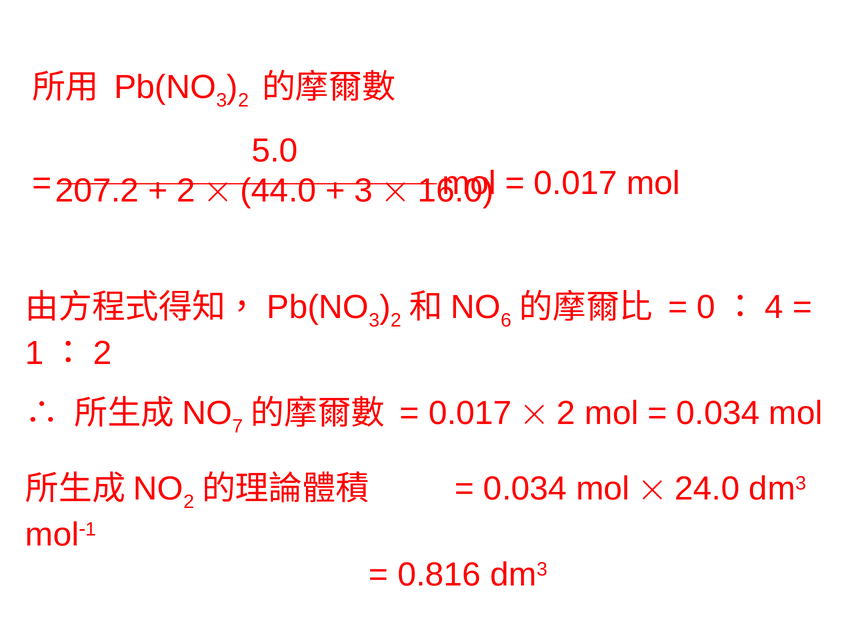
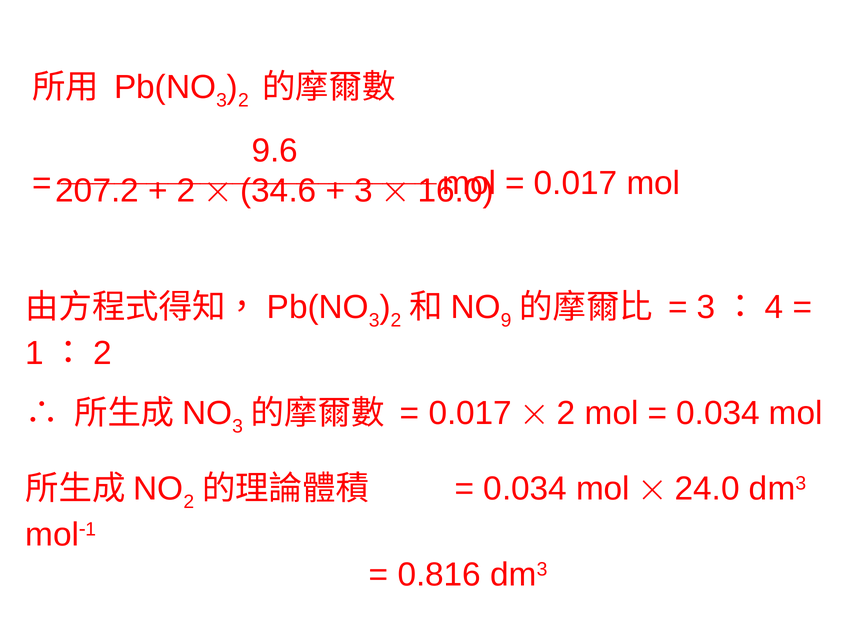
5.0: 5.0 -> 9.6 (275, 151)
44.0: 44.0 -> 34.6 (278, 191)
6: 6 -> 9 (506, 321)
0: 0 -> 3 (706, 308)
7: 7 -> 3 (238, 426)
